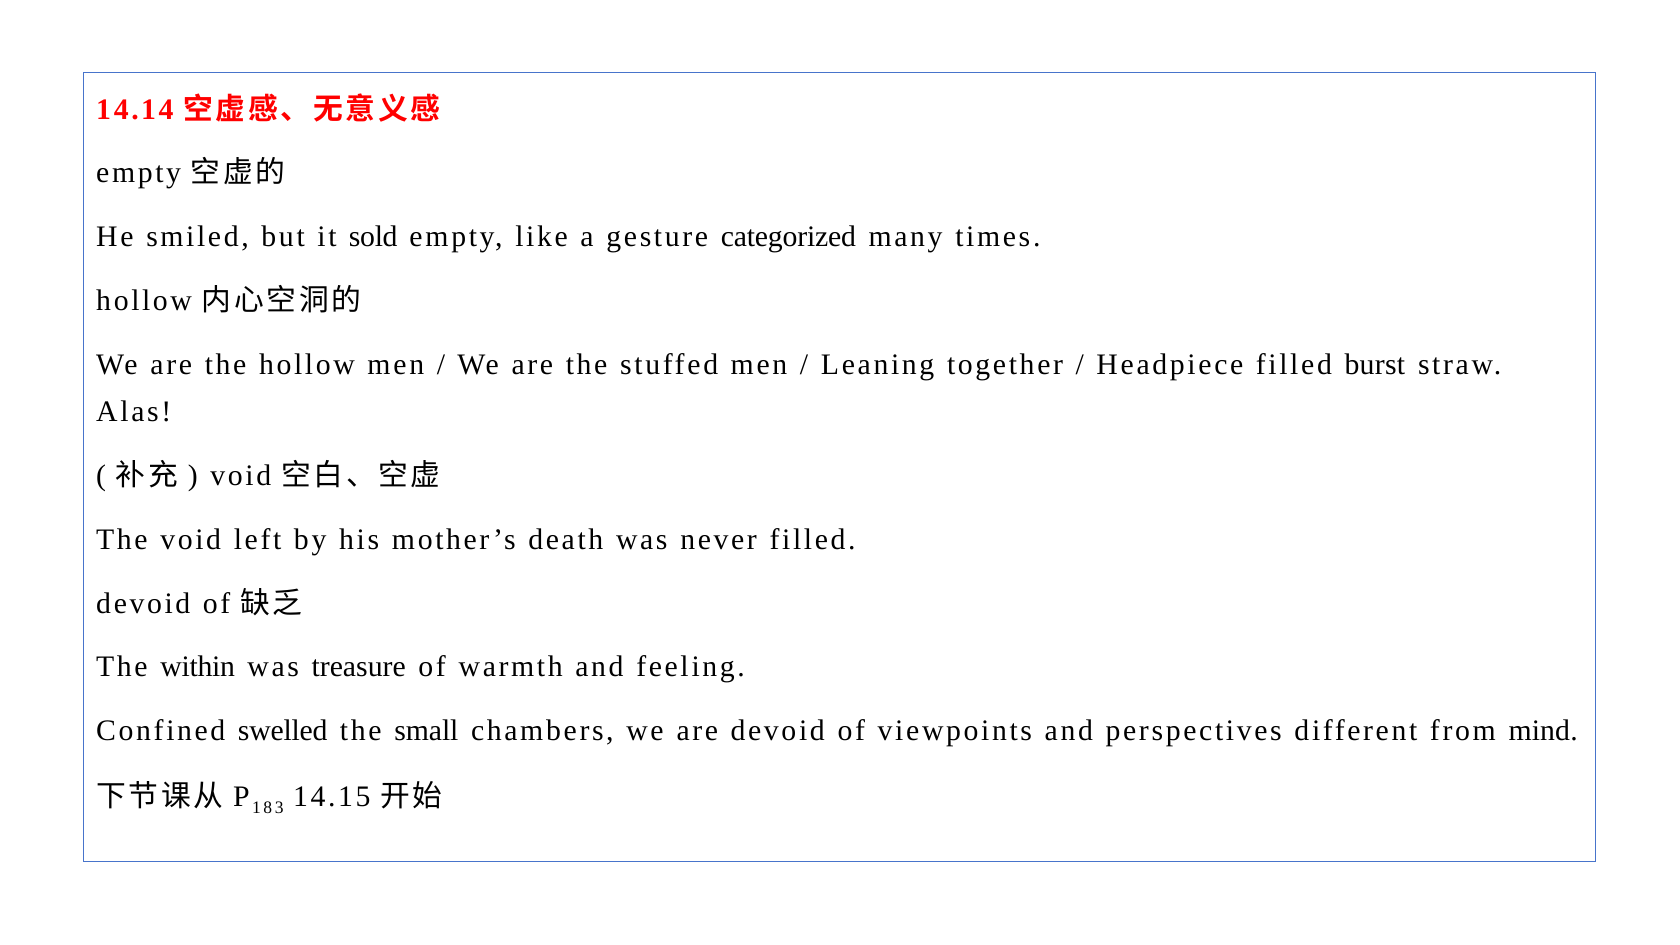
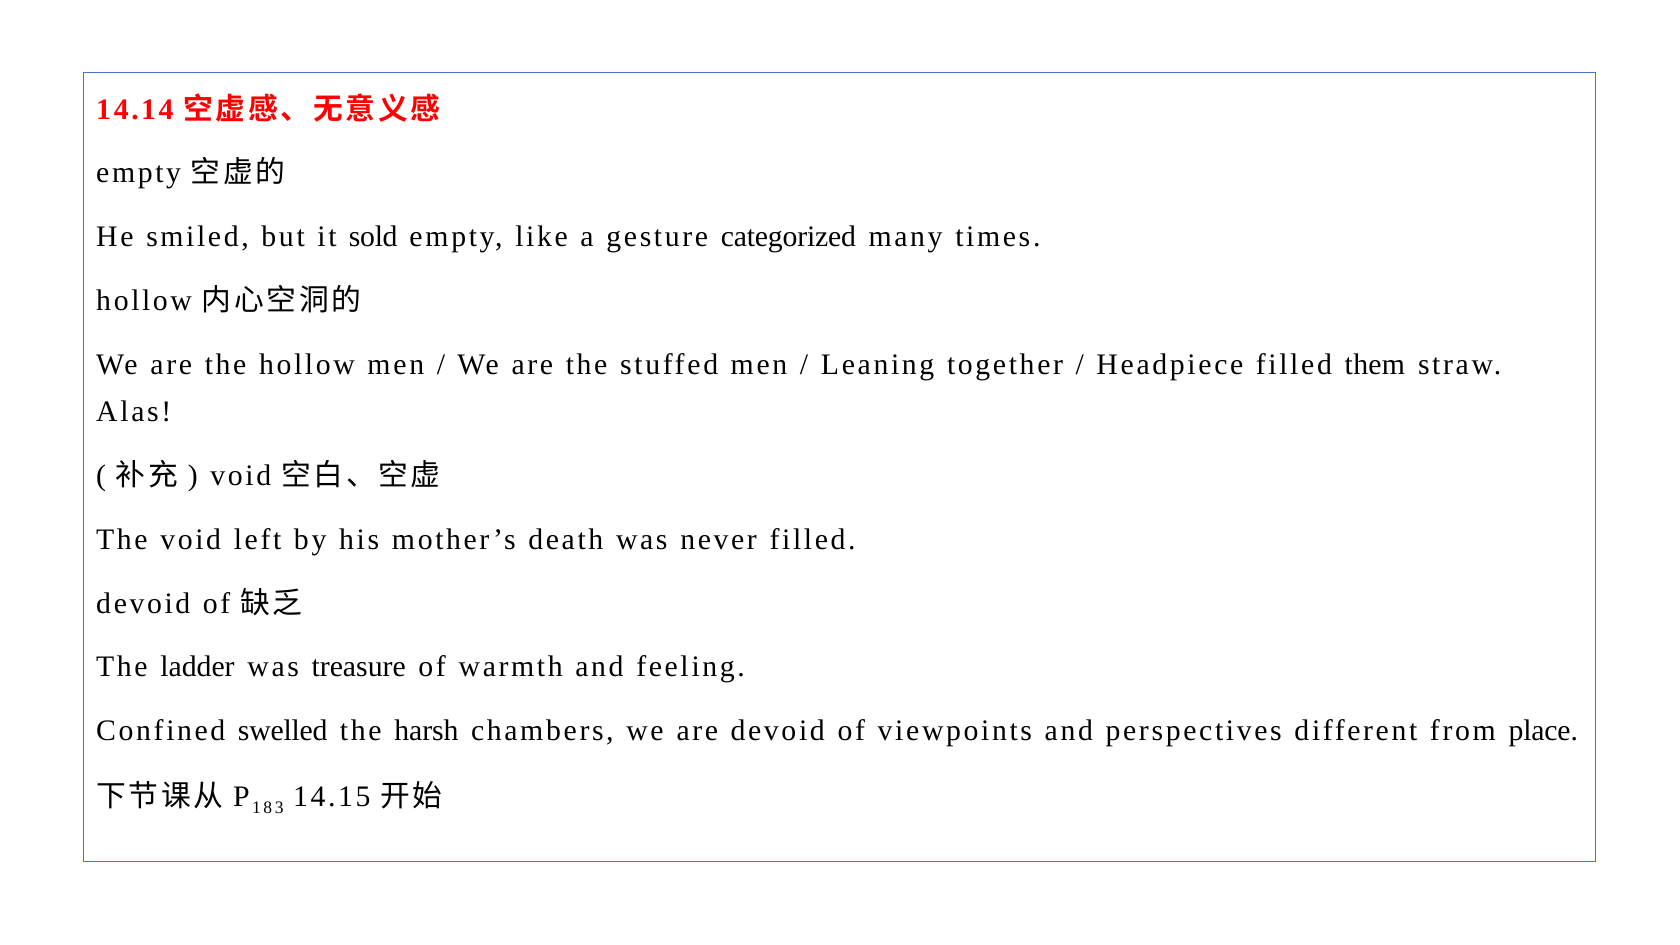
burst: burst -> them (1375, 365)
within: within -> ladder (198, 667)
small: small -> harsh (426, 731)
mind: mind -> place (1543, 731)
